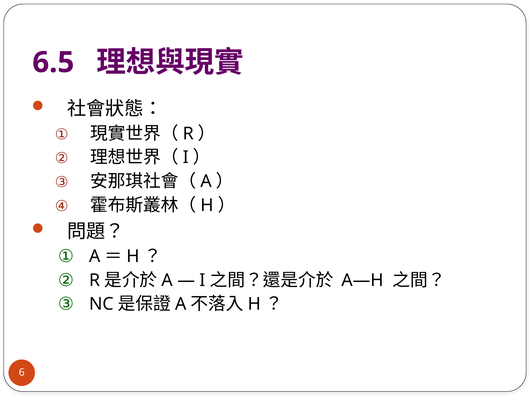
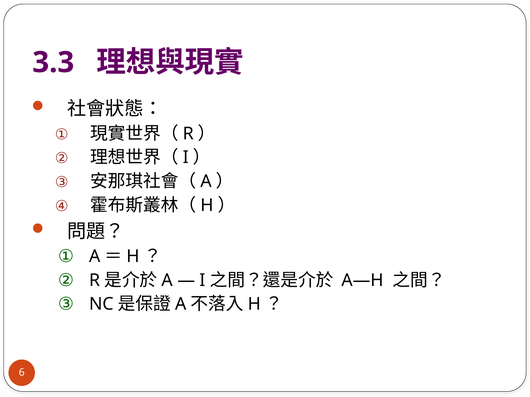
6.5: 6.5 -> 3.3 (53, 63)
